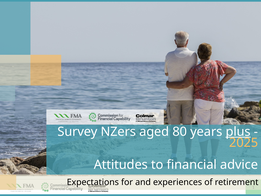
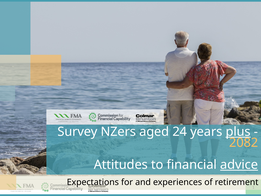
80: 80 -> 24 (180, 132)
2025: 2025 -> 2082 (244, 143)
advice underline: none -> present (239, 164)
